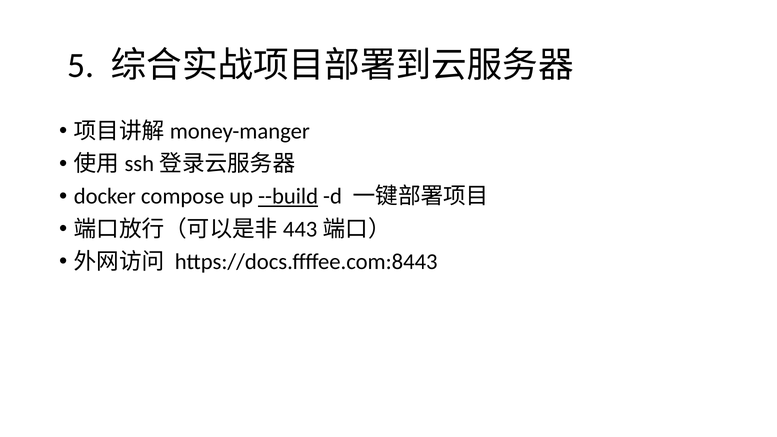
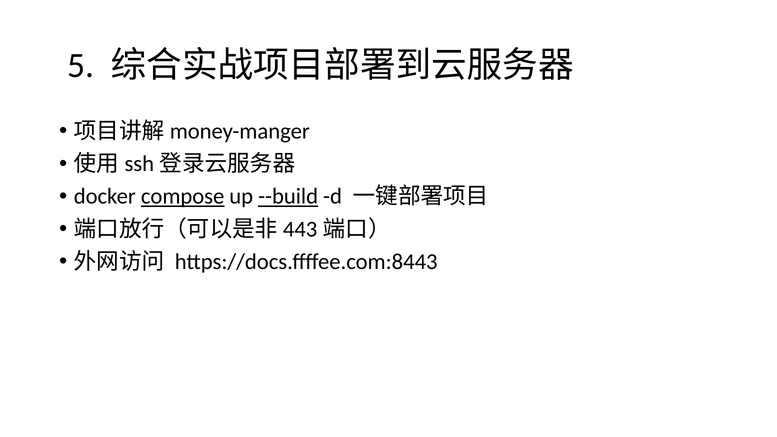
compose underline: none -> present (183, 197)
